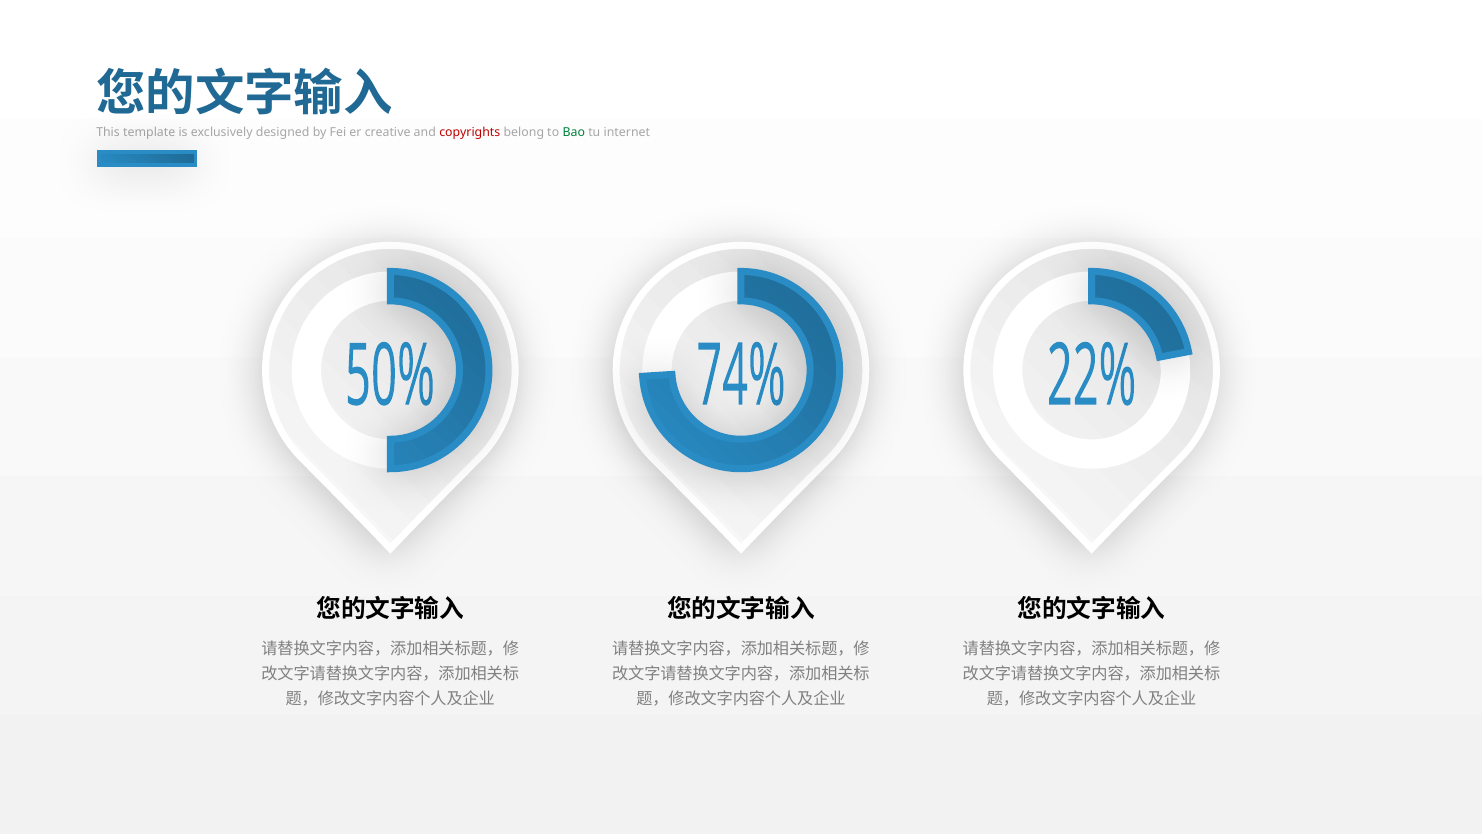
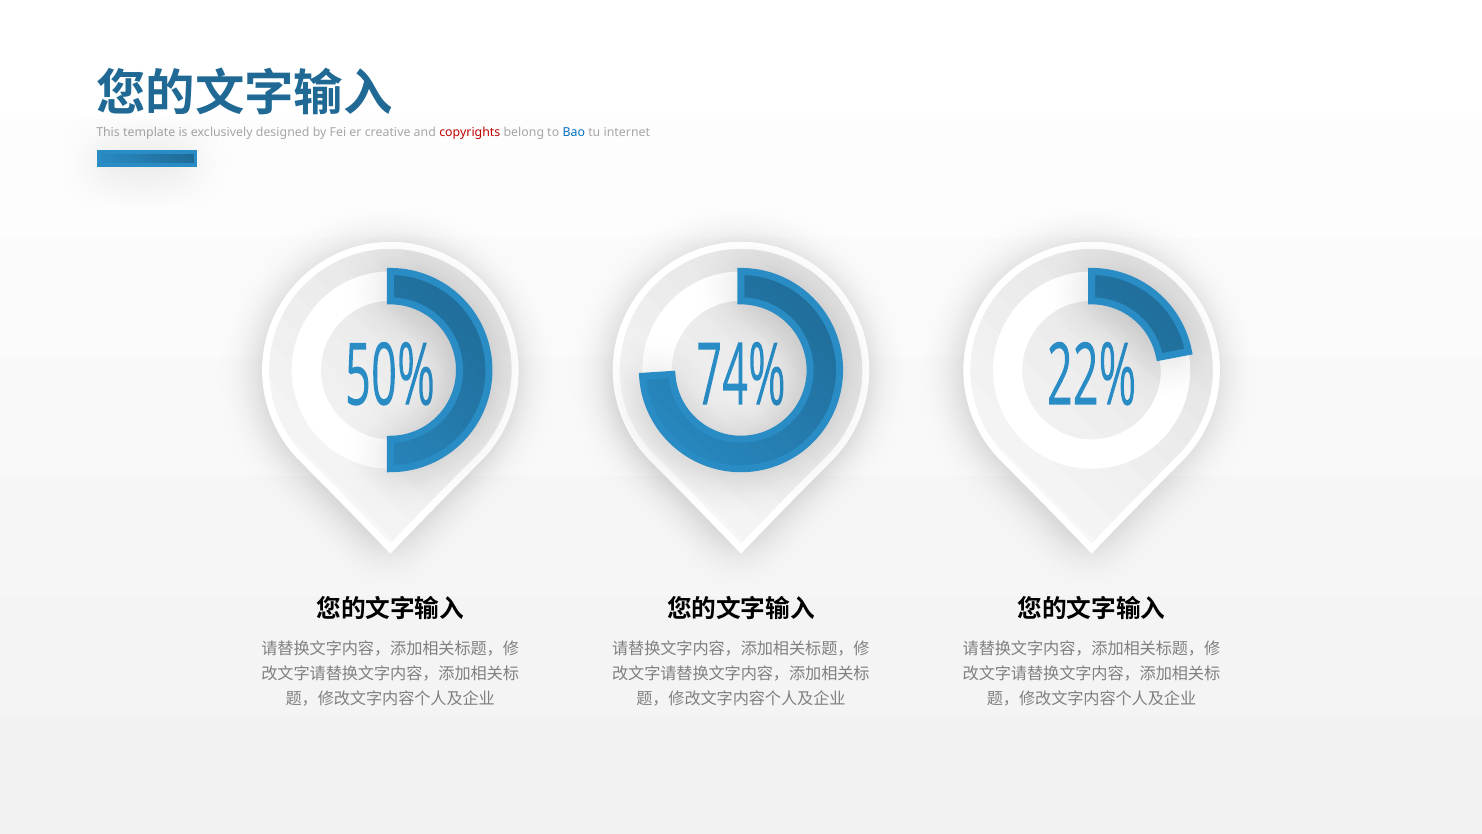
Bao colour: green -> blue (574, 132)
